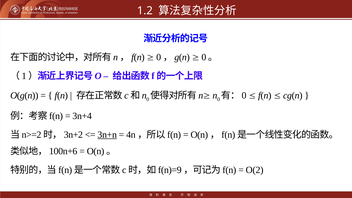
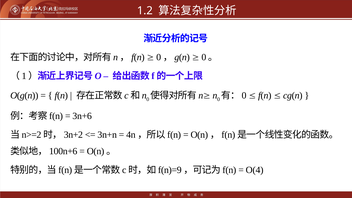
3n+4: 3n+4 -> 3n+6 (82, 116)
3n+n underline: present -> none (107, 135)
O(2: O(2 -> O(4 (255, 170)
